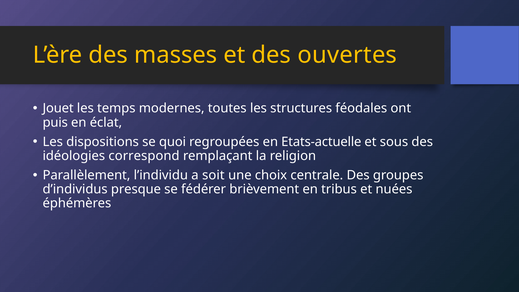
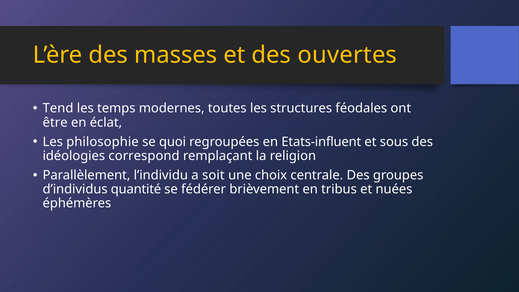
Jouet: Jouet -> Tend (58, 108)
puis: puis -> être (55, 122)
dispositions: dispositions -> philosophie (102, 142)
Etats-actuelle: Etats-actuelle -> Etats-influent (321, 142)
presque: presque -> quantité (136, 189)
